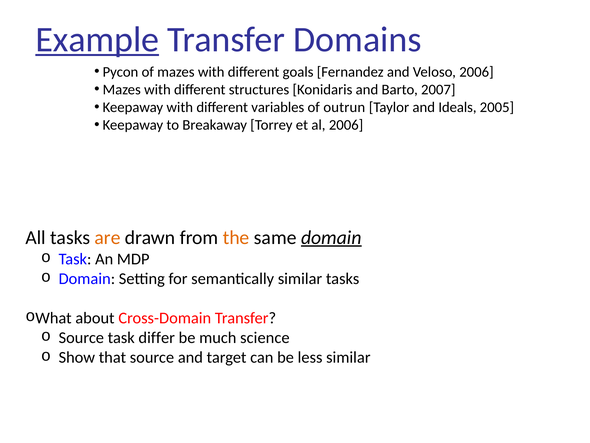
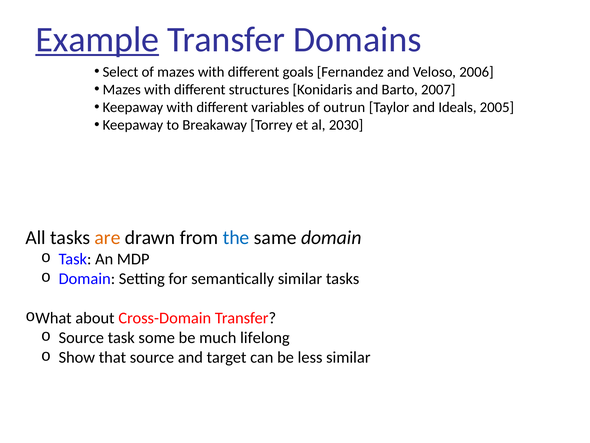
Pycon: Pycon -> Select (120, 72)
al 2006: 2006 -> 2030 (346, 125)
the colour: orange -> blue (236, 237)
domain underline: present -> none (331, 237)
differ: differ -> some (157, 337)
science: science -> lifelong (265, 337)
